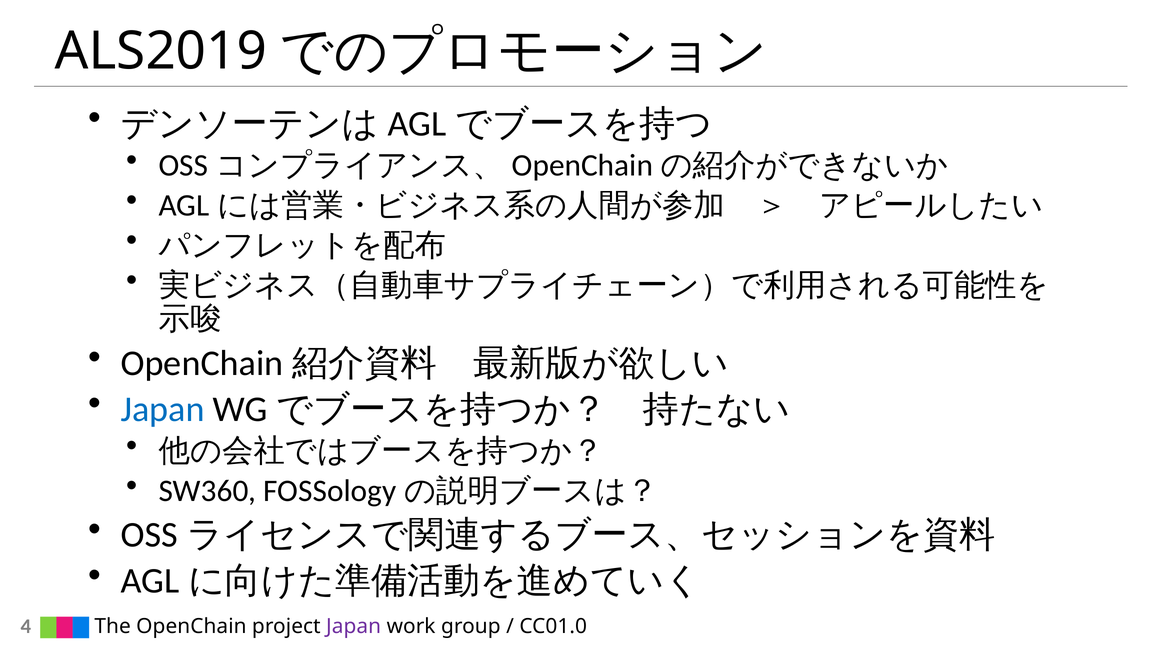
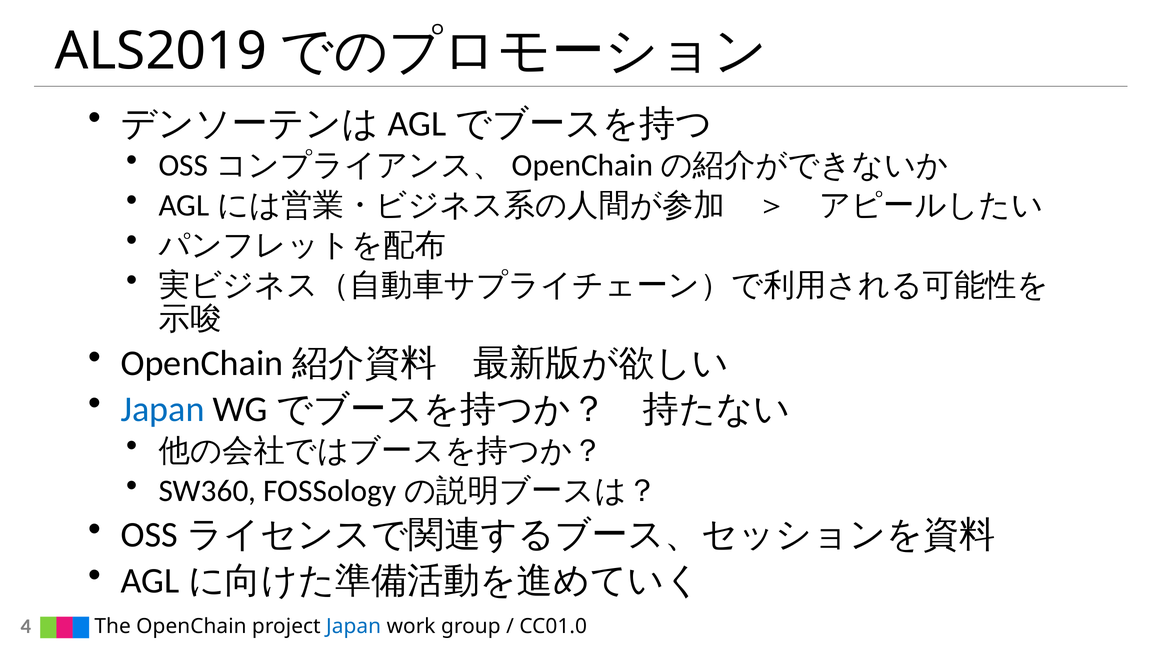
Japan colour: purple -> blue (354, 627)
